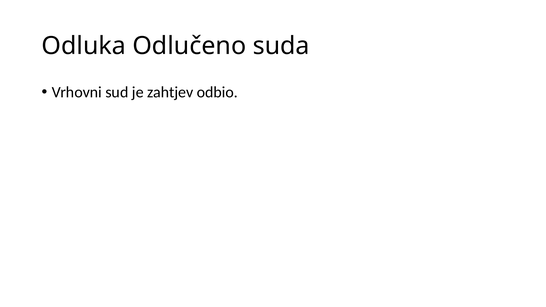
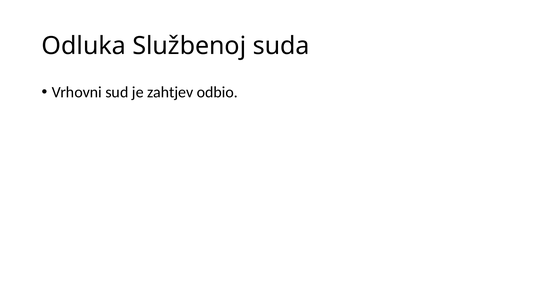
Odlučeno: Odlučeno -> Službenoj (189, 46)
